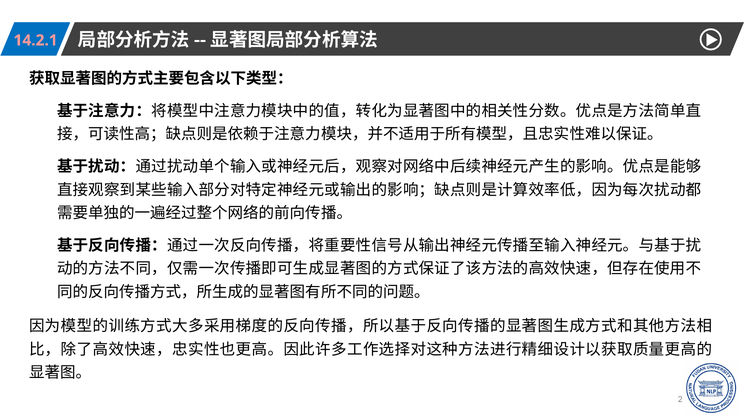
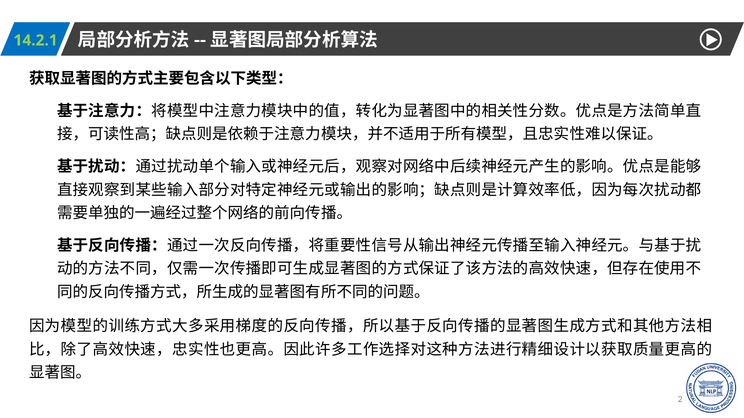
14.2.1 colour: pink -> light green (36, 40)
